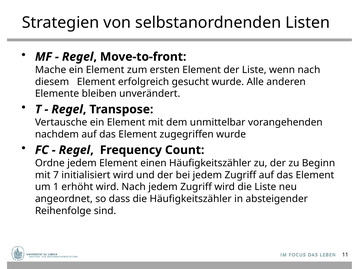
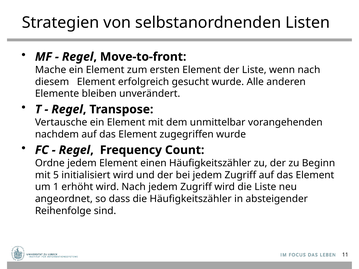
7: 7 -> 5 (56, 175)
